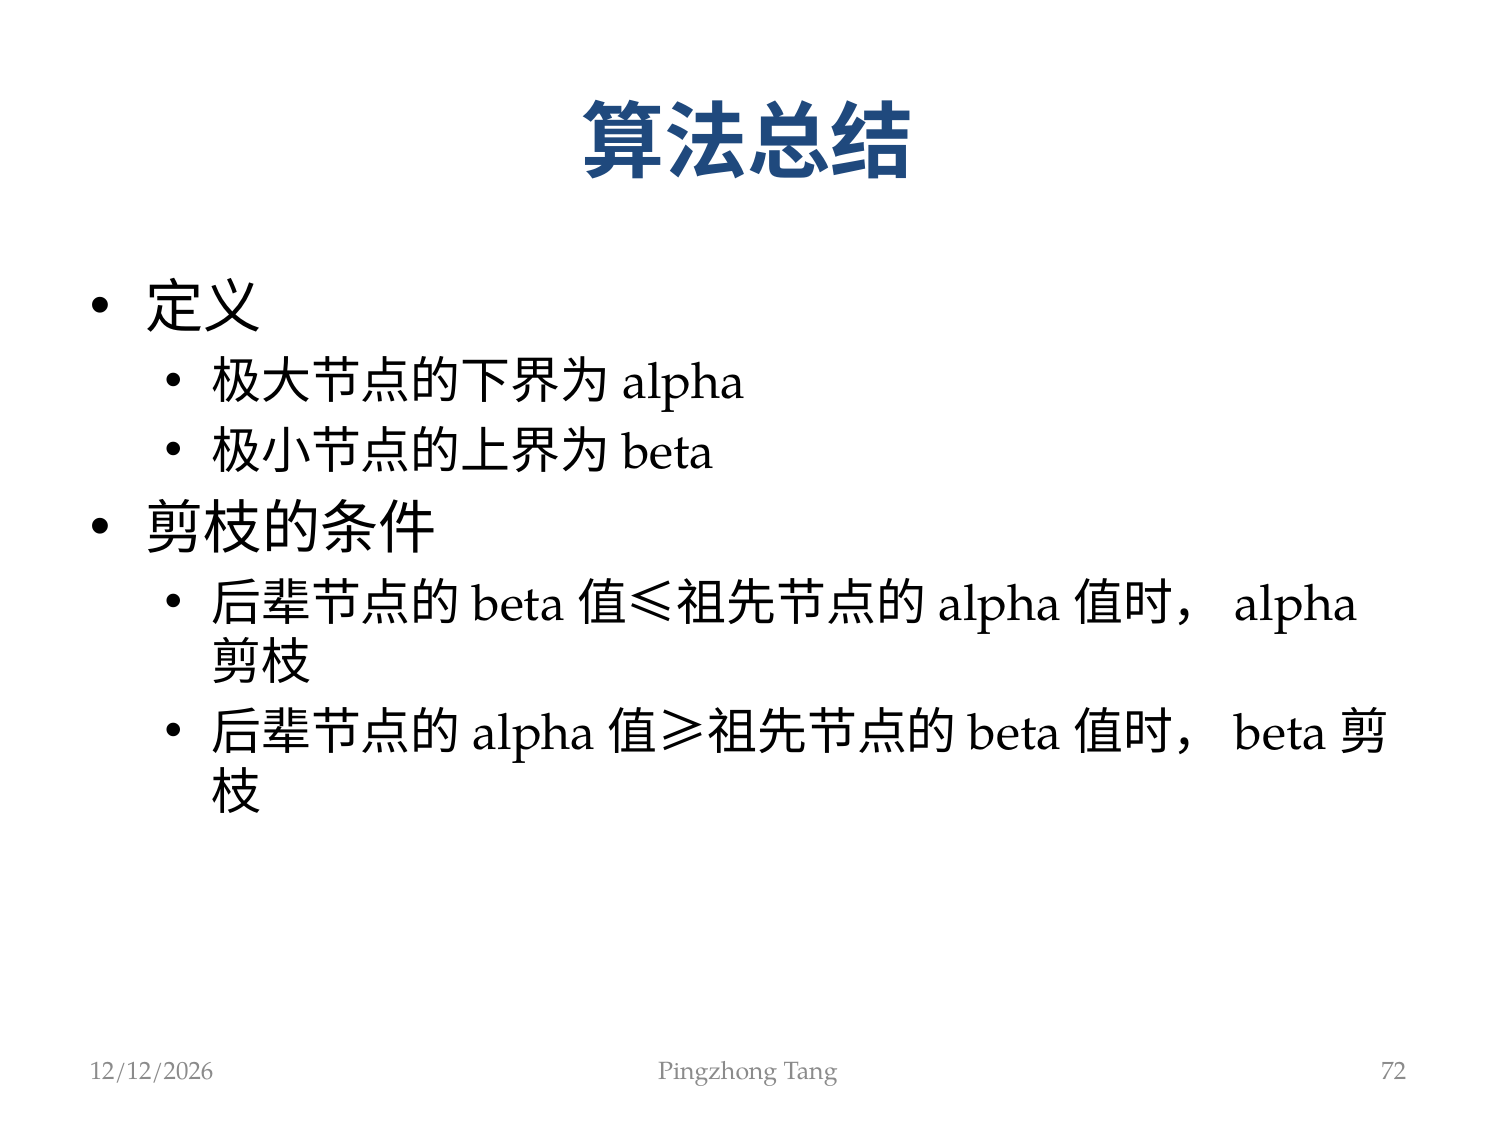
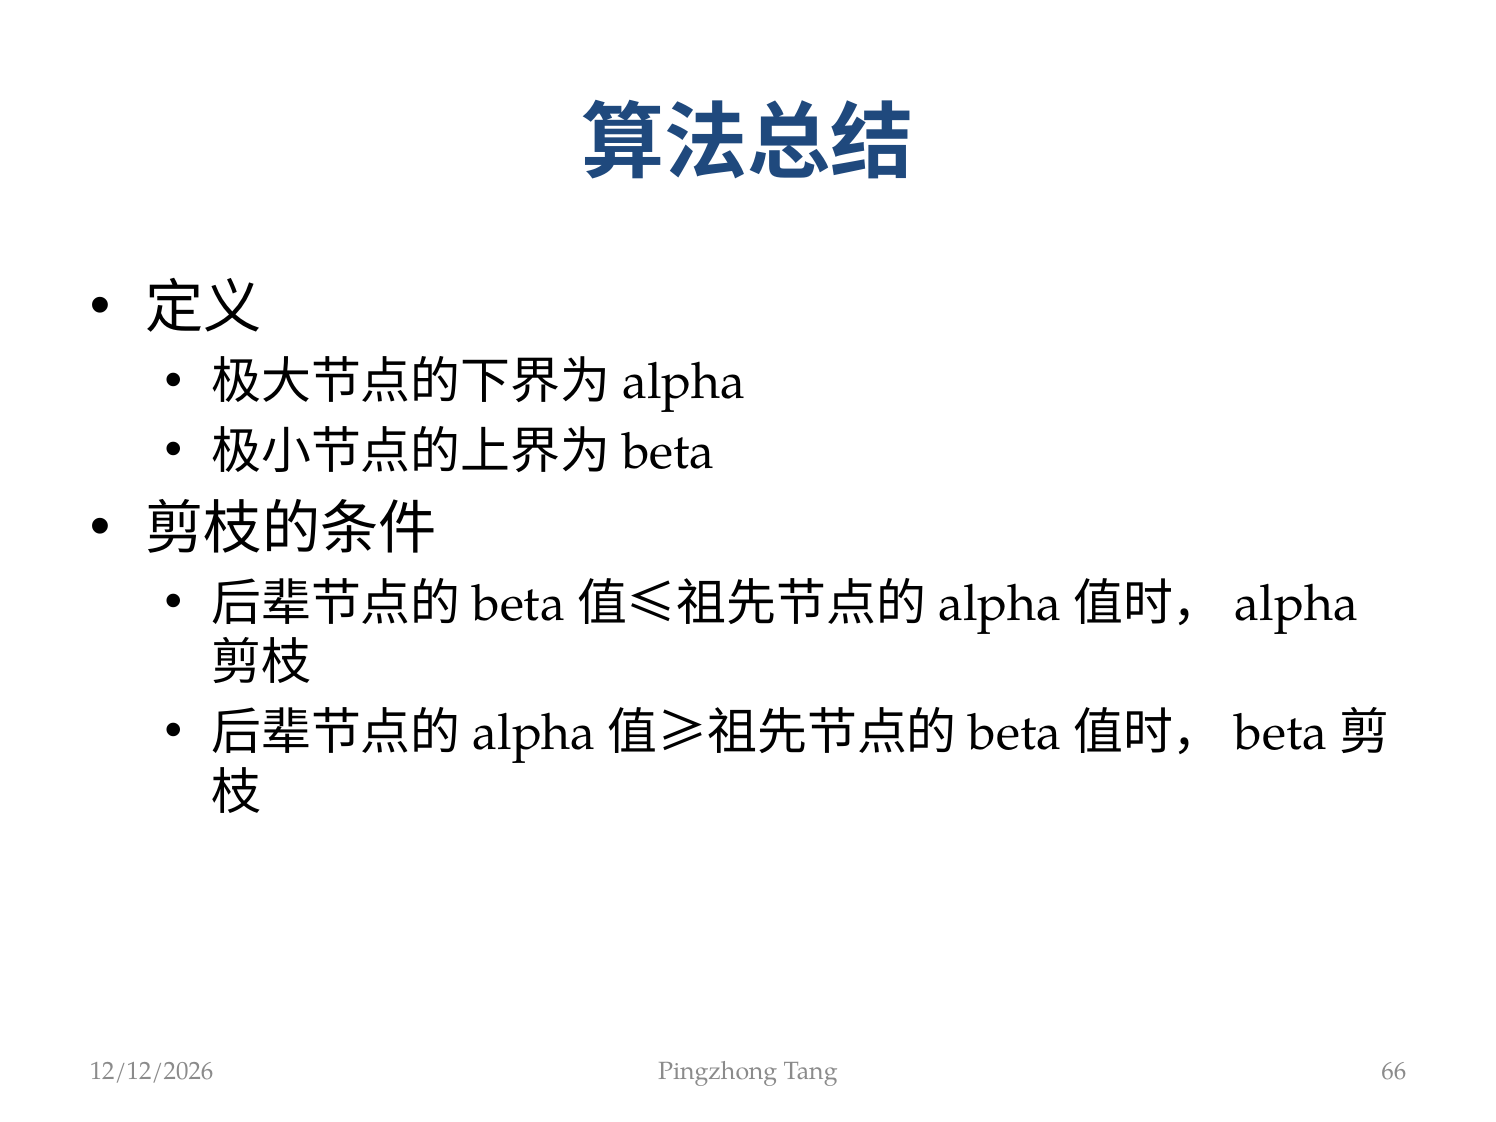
72: 72 -> 66 (1394, 1071)
